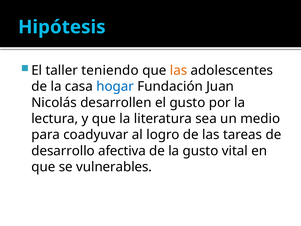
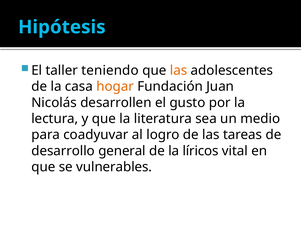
hogar colour: blue -> orange (115, 86)
afectiva: afectiva -> general (122, 151)
la gusto: gusto -> líricos (201, 151)
